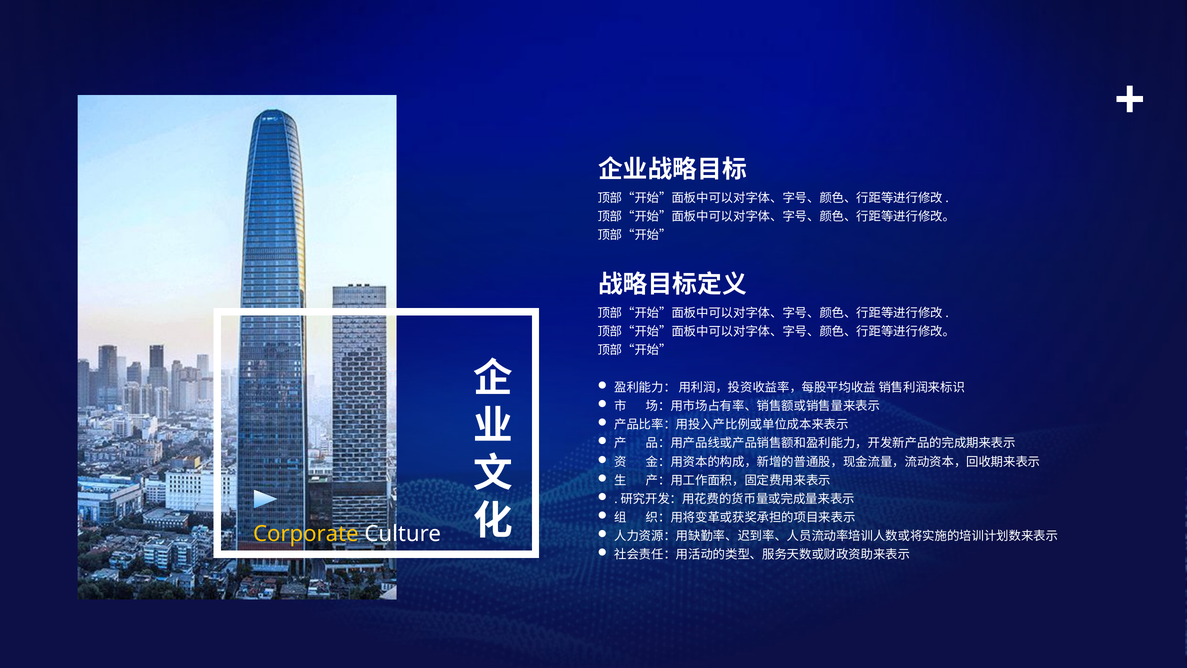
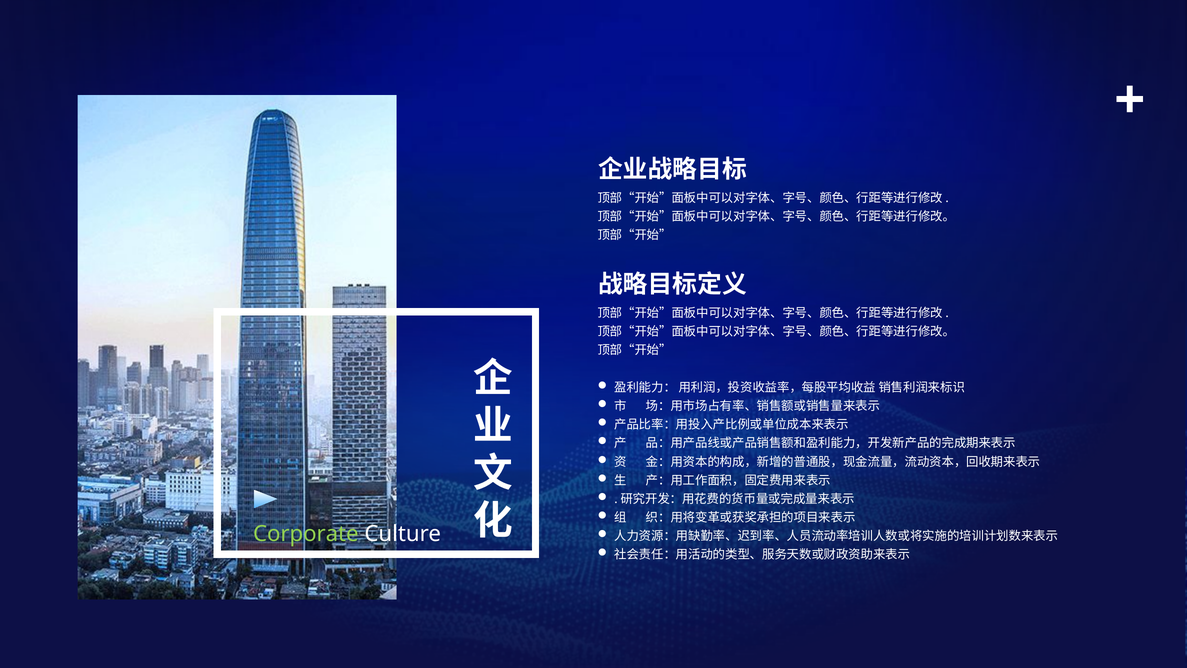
Corporate colour: yellow -> light green (306, 534)
